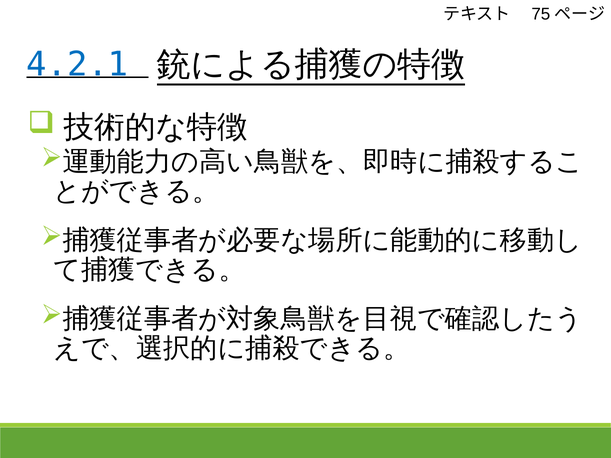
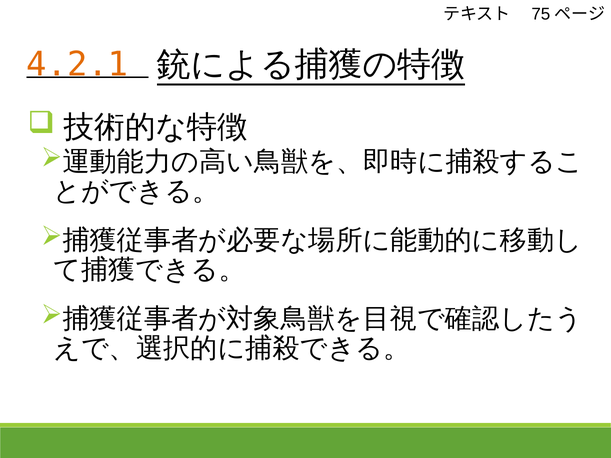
4.2.1 colour: blue -> orange (77, 65)
